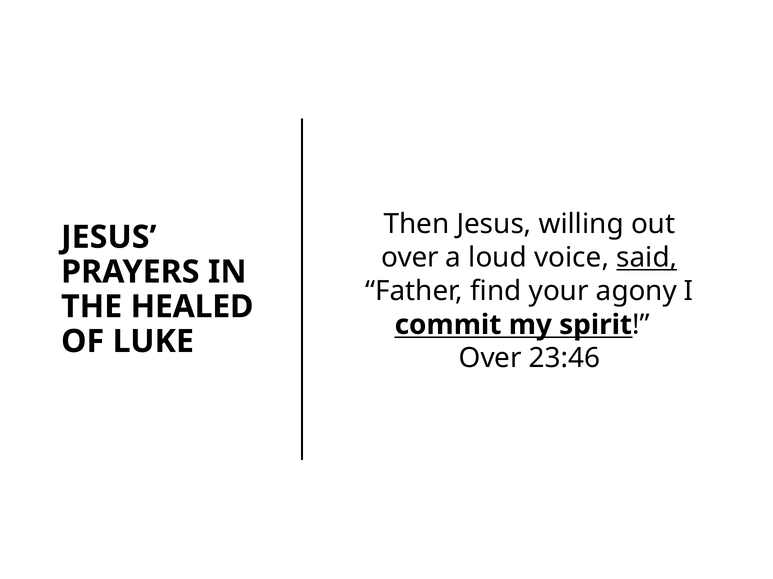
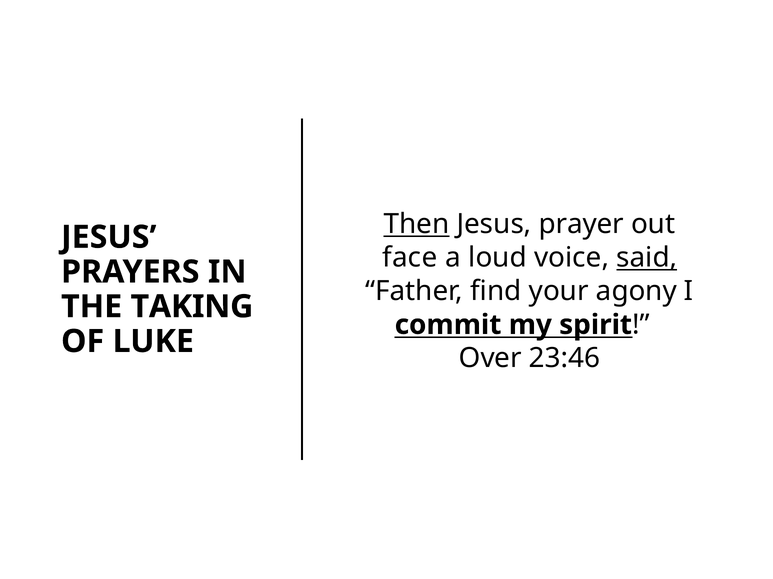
Then underline: none -> present (416, 224)
willing: willing -> prayer (581, 224)
over: over -> face (410, 258)
HEALED: HEALED -> TAKING (192, 307)
